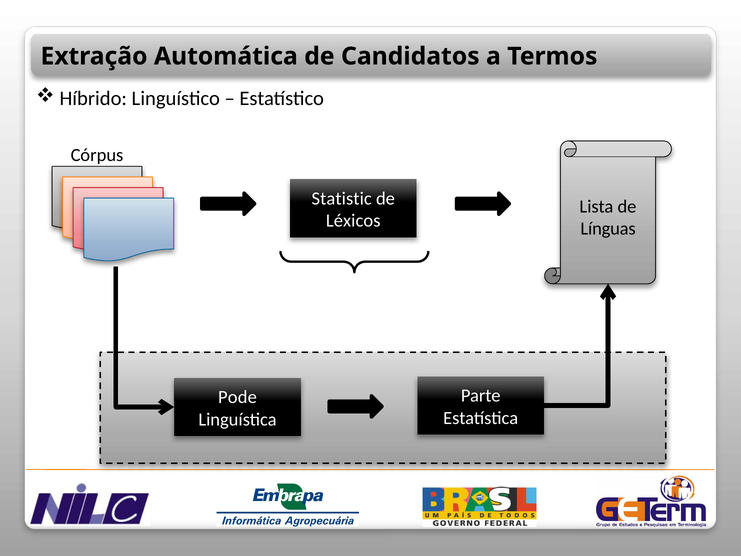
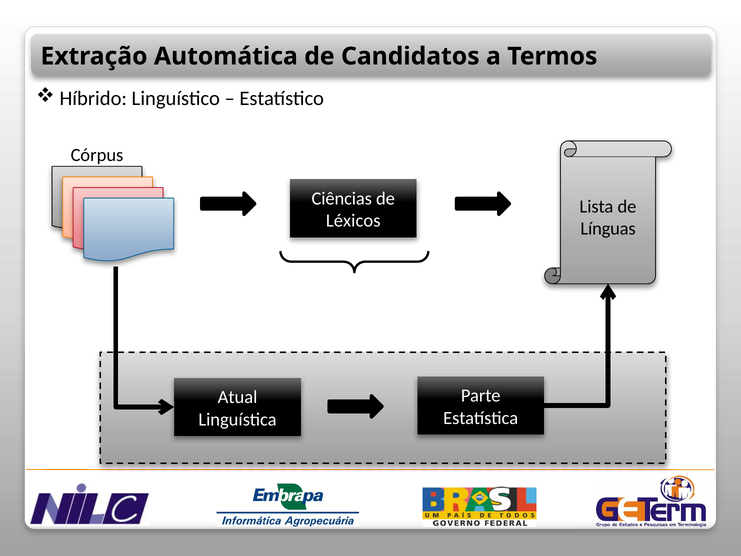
Statistic: Statistic -> Ciências (342, 198)
Pode: Pode -> Atual (238, 397)
